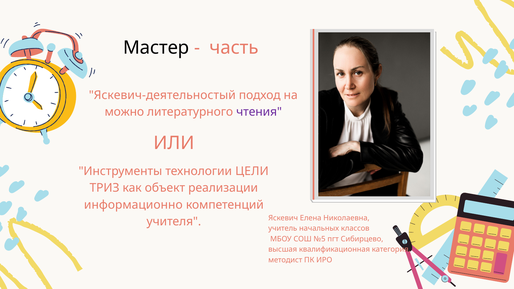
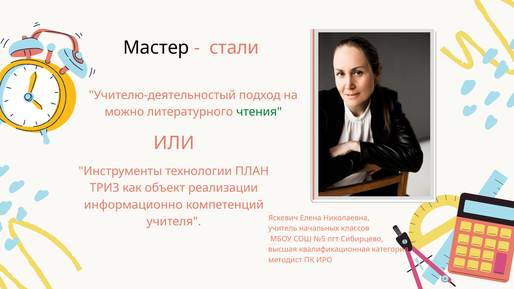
часть: часть -> стали (234, 48)
Яскевич-деятельностый: Яскевич-деятельностый -> Учителю-деятельностый (162, 95)
чтения colour: purple -> green (259, 112)
ЦЕЛИ: ЦЕЛИ -> ПЛАН (252, 171)
